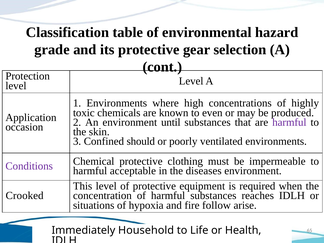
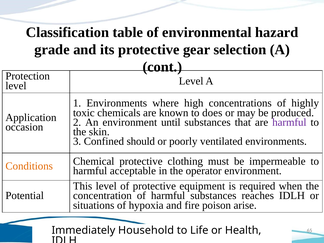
even: even -> does (212, 113)
Conditions colour: purple -> orange (29, 166)
diseases: diseases -> operator (204, 171)
Crooked: Crooked -> Potential (25, 196)
follow: follow -> poison (217, 205)
